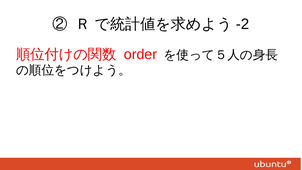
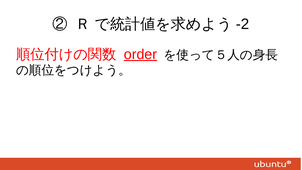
order underline: none -> present (140, 54)
